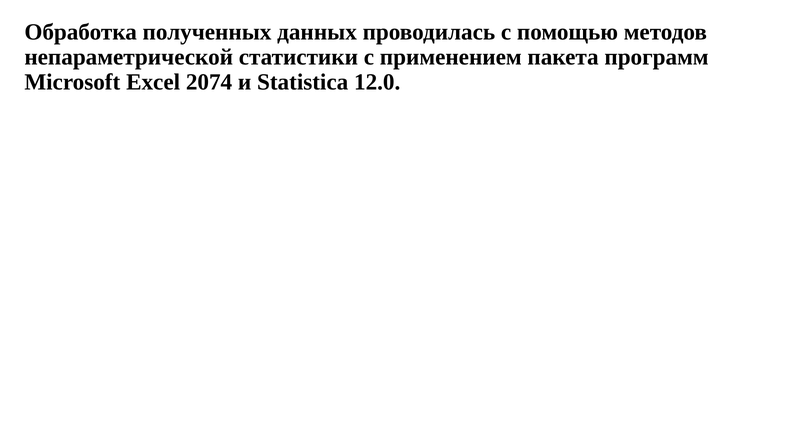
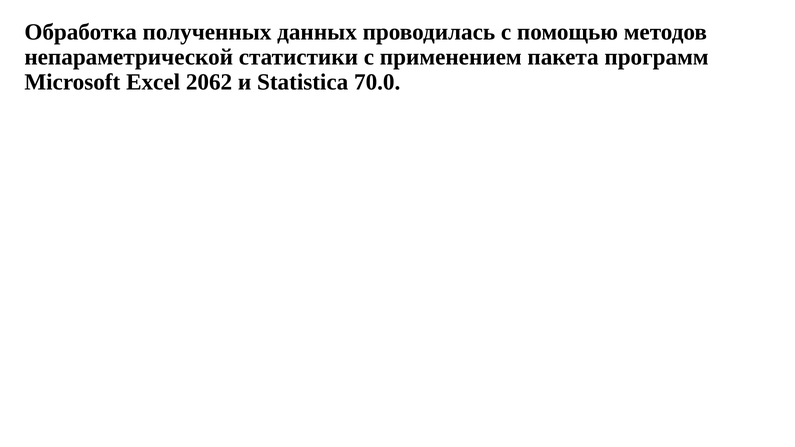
2074: 2074 -> 2062 (209, 82)
12.0: 12.0 -> 70.0 (377, 82)
